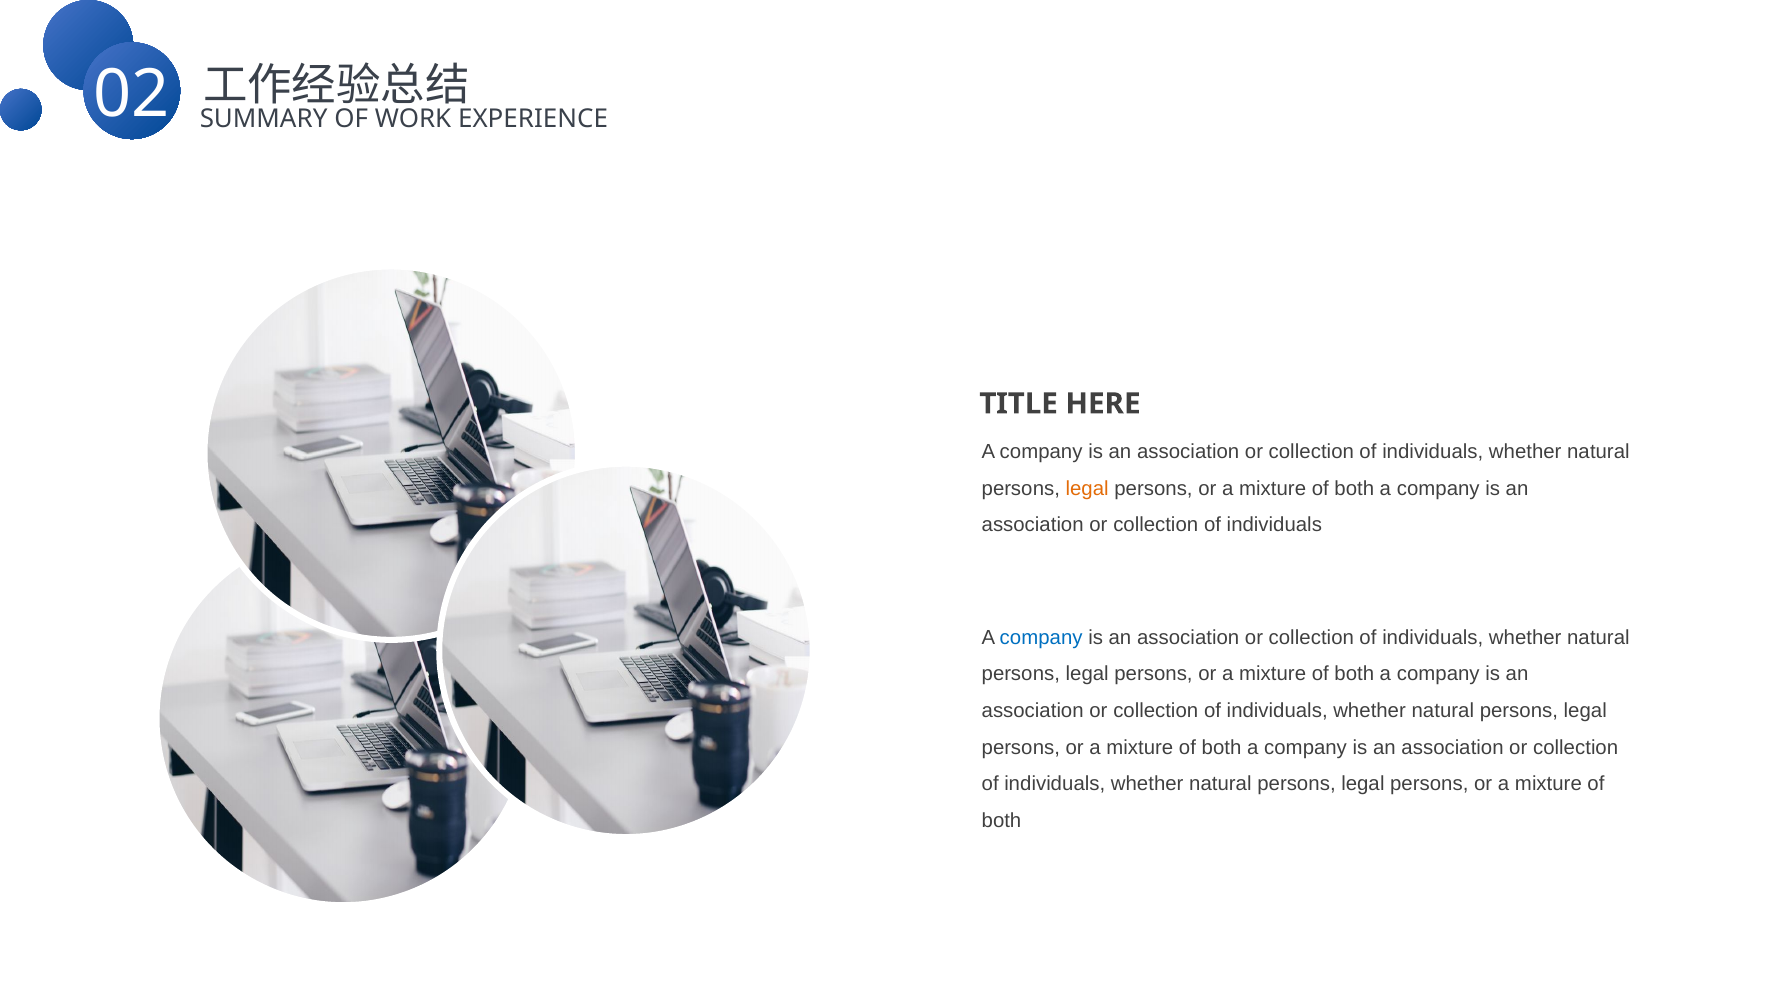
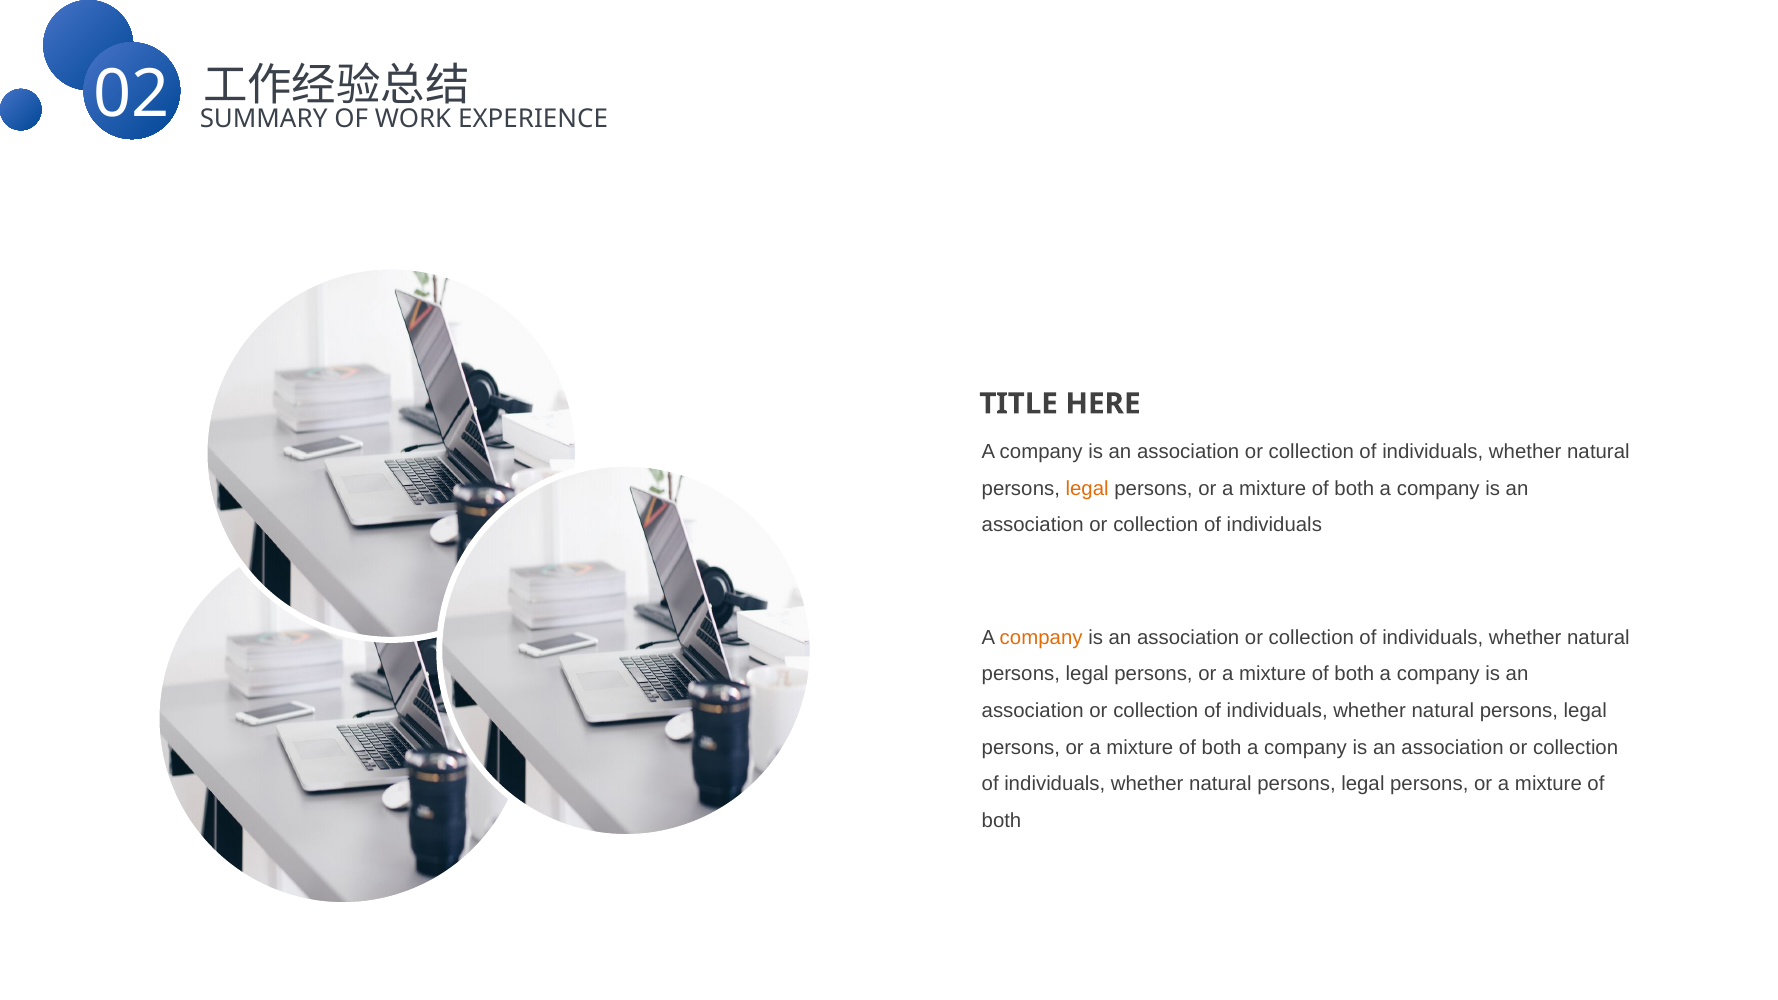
company colour: blue -> orange (1041, 638)
